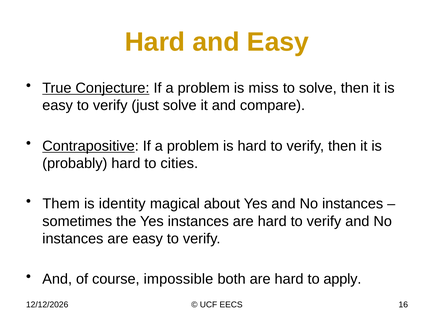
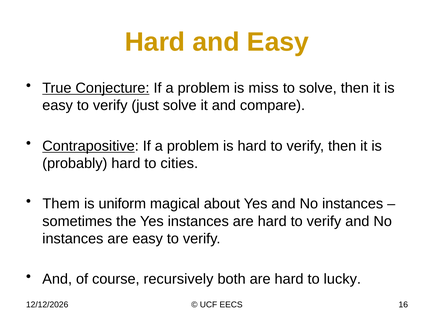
identity: identity -> uniform (122, 204)
impossible: impossible -> recursively (178, 279)
apply: apply -> lucky (342, 279)
